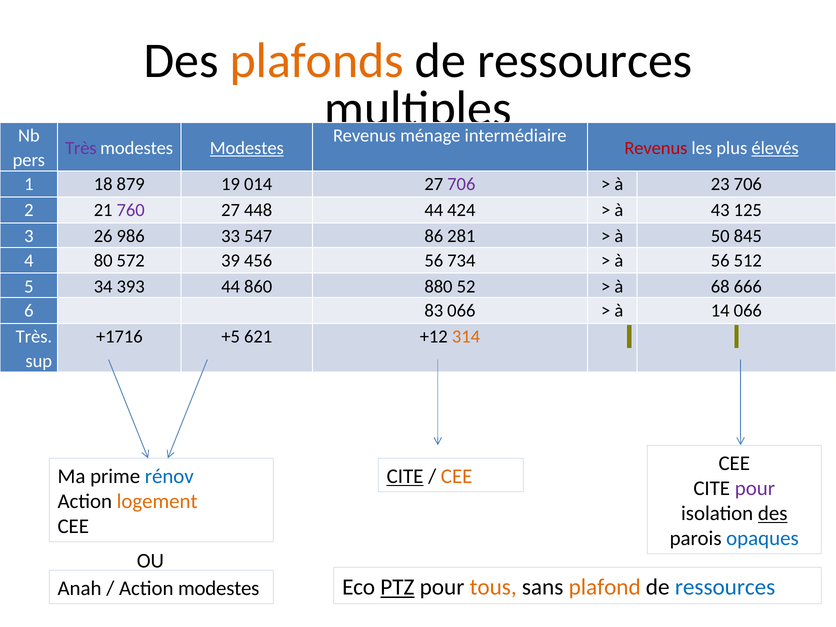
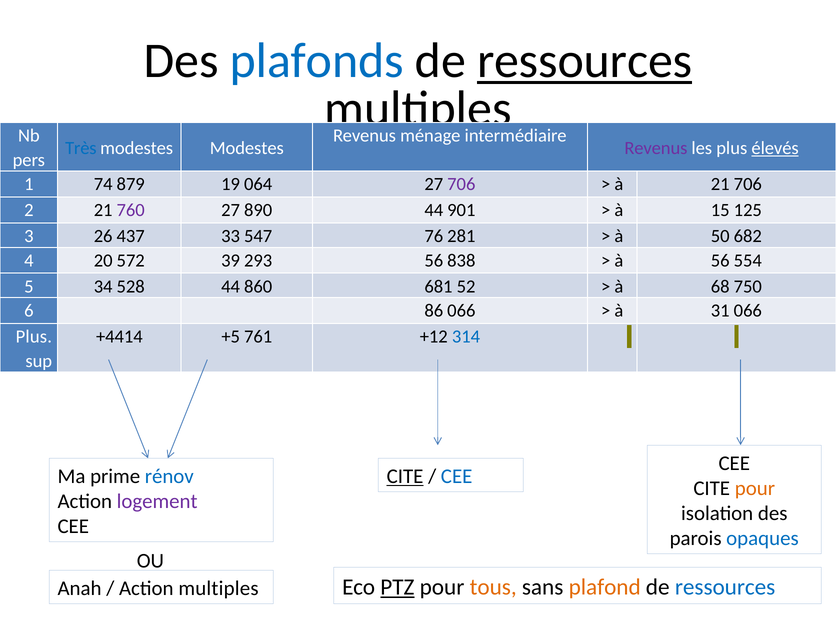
plafonds colour: orange -> blue (317, 61)
ressources underline: none -> present (585, 61)
Très colour: purple -> blue (81, 148)
Modestes underline: present -> none (247, 148)
Revenus colour: red -> purple (656, 148)
18: 18 -> 74 (103, 184)
014: 014 -> 064 (258, 184)
à 23: 23 -> 21 (720, 184)
448: 448 -> 890 (258, 210)
424: 424 -> 901 (461, 210)
43: 43 -> 15 (720, 210)
986: 986 -> 437 (131, 236)
86: 86 -> 76 (434, 236)
845: 845 -> 682 (748, 236)
80: 80 -> 20 (103, 261)
456: 456 -> 293 (258, 261)
734: 734 -> 838 (461, 261)
512: 512 -> 554 (748, 261)
393: 393 -> 528 (131, 286)
880: 880 -> 681 (438, 286)
666: 666 -> 750 (748, 286)
83: 83 -> 86 (434, 311)
14: 14 -> 31 (720, 311)
Très: Très -> Plus (34, 337)
+1716: +1716 -> +4414 (119, 337)
621: 621 -> 761 (258, 337)
314 colour: orange -> blue (466, 337)
CEE colour: orange -> blue (457, 476)
pour colour: purple -> orange (755, 488)
logement colour: orange -> purple (157, 501)
des underline: present -> none (773, 513)
Action modestes: modestes -> multiples (219, 588)
